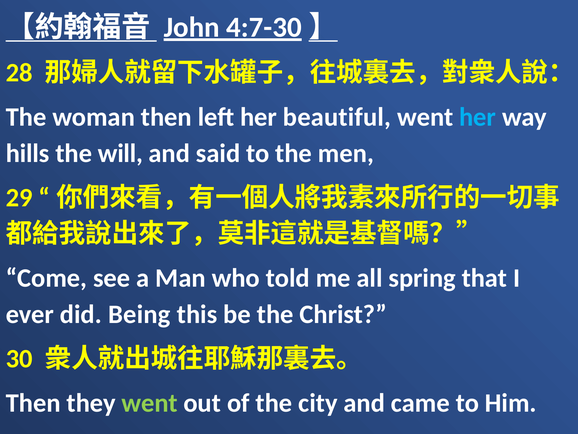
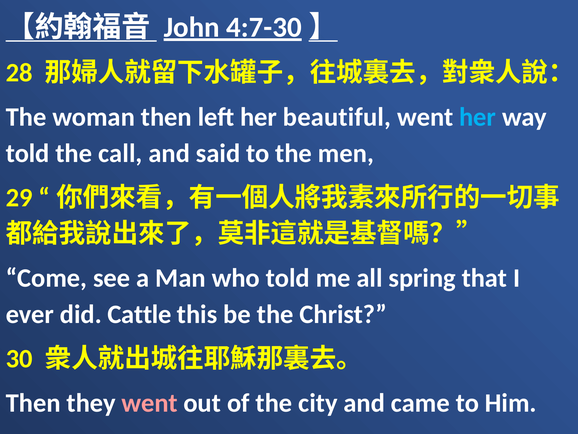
hills: hills -> told (28, 153)
will: will -> call (120, 153)
Being: Being -> Cattle (140, 314)
went colour: light green -> pink (150, 403)
